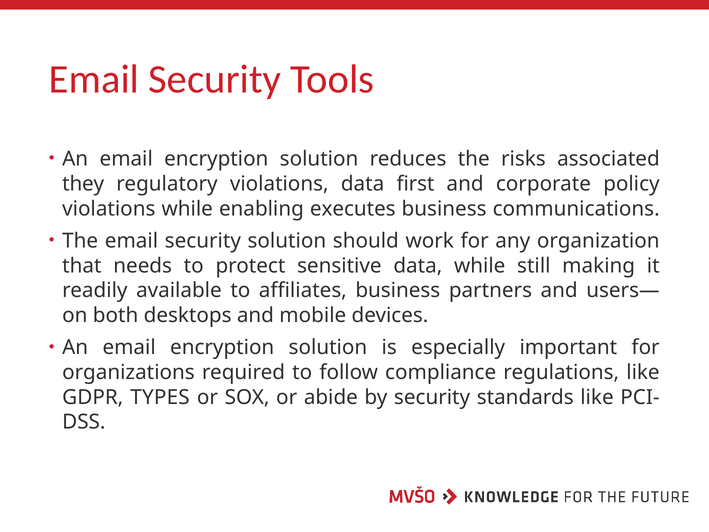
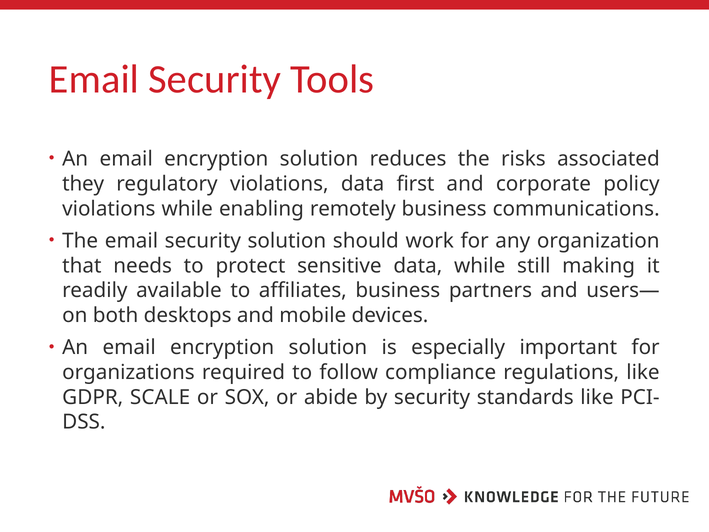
executes: executes -> remotely (353, 209)
TYPES: TYPES -> SCALE (160, 397)
